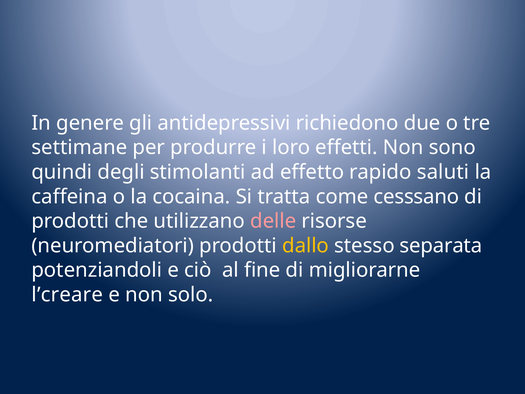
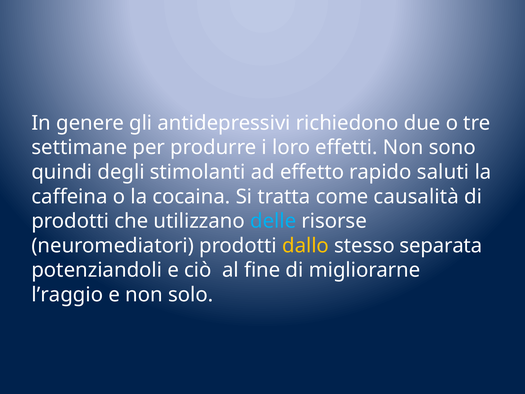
cesssano: cesssano -> causalità (416, 196)
delle colour: pink -> light blue (273, 221)
l’creare: l’creare -> l’raggio (67, 295)
